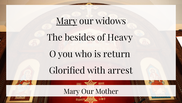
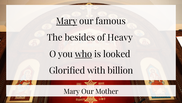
widows: widows -> famous (111, 21)
who underline: none -> present (83, 54)
return: return -> looked (117, 54)
arrest: arrest -> billion (120, 70)
